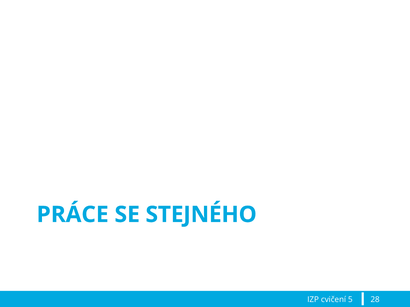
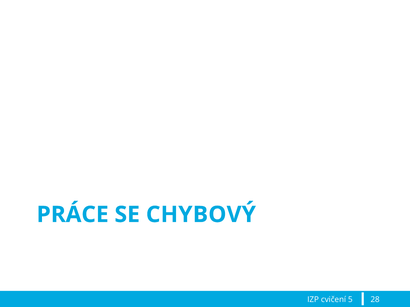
STEJNÉHO: STEJNÉHO -> CHYBOVÝ (201, 215)
